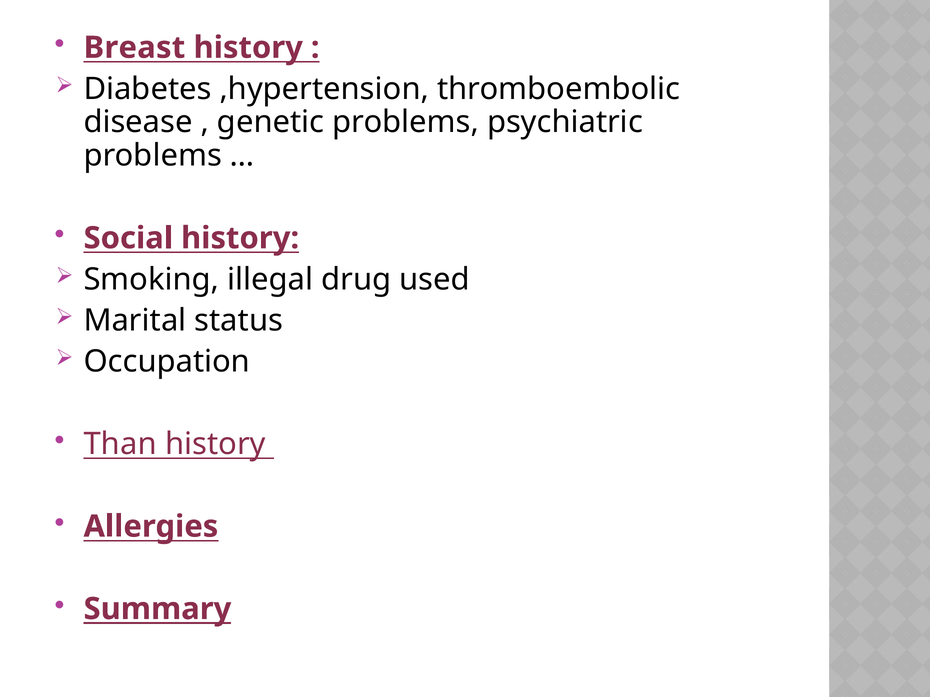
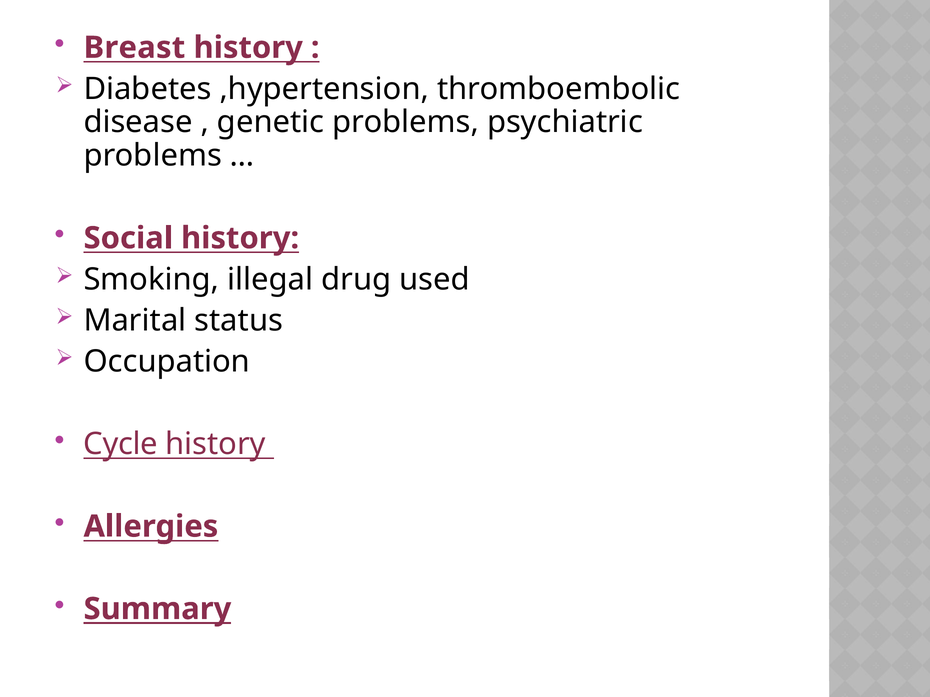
Than: Than -> Cycle (121, 444)
